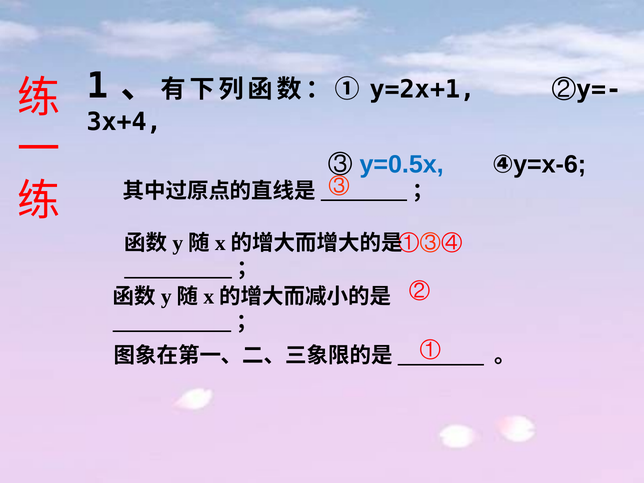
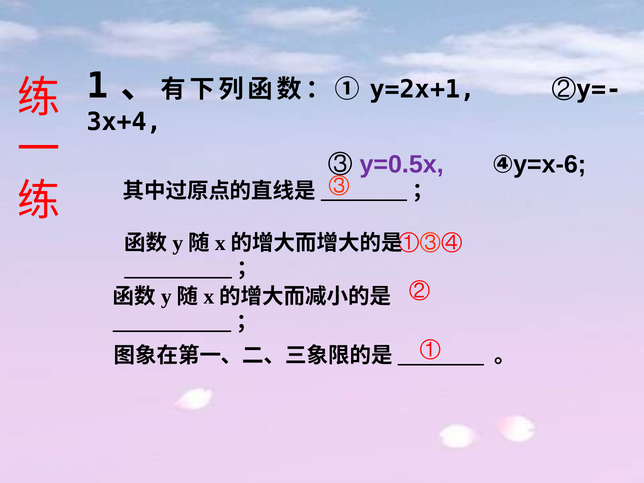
y=0.5x colour: blue -> purple (402, 164)
